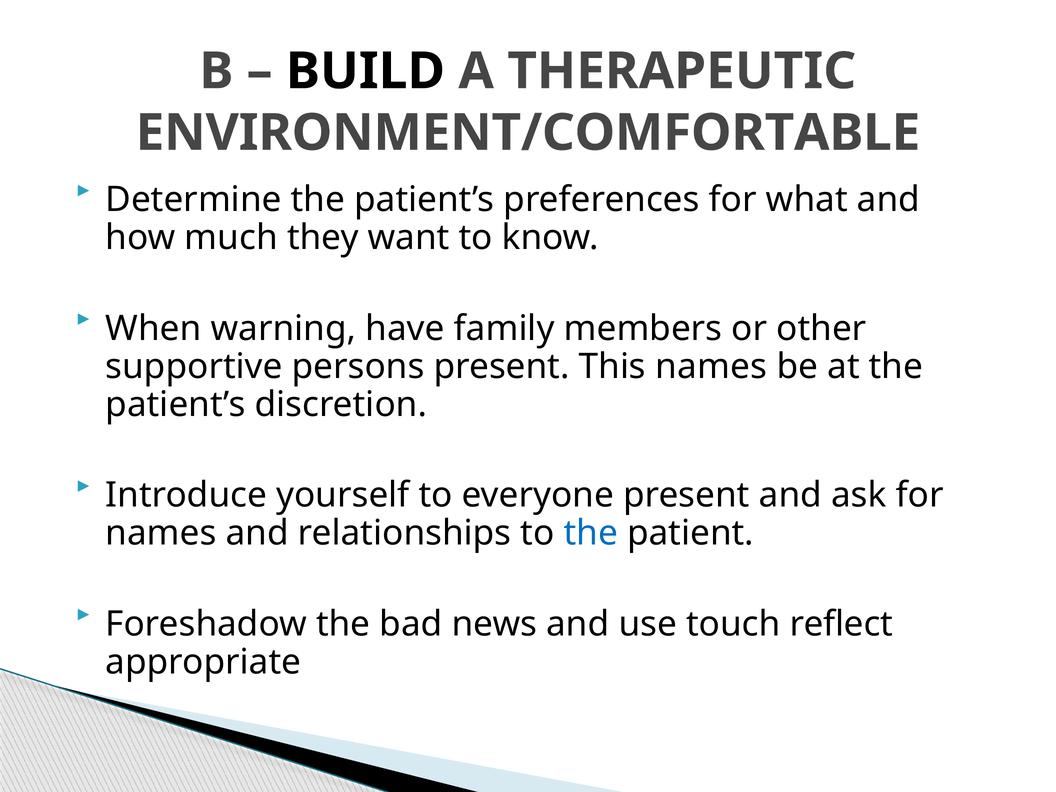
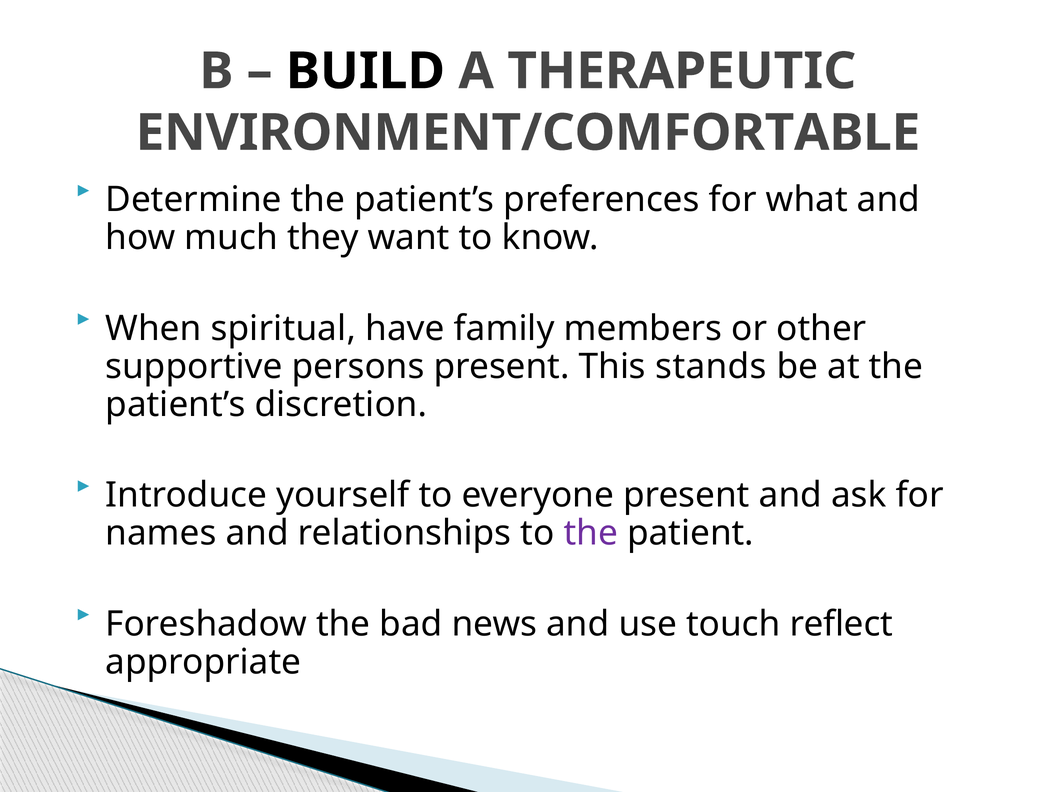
warning: warning -> spiritual (283, 329)
This names: names -> stands (711, 367)
the colour: blue -> purple (591, 533)
